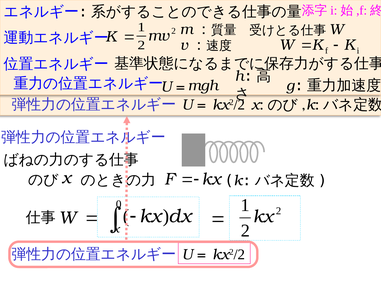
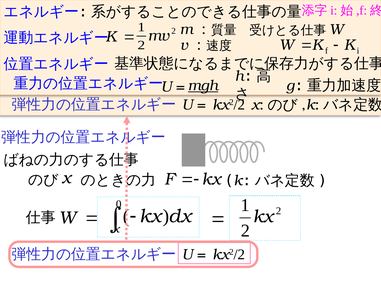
mgh underline: none -> present (203, 85)
